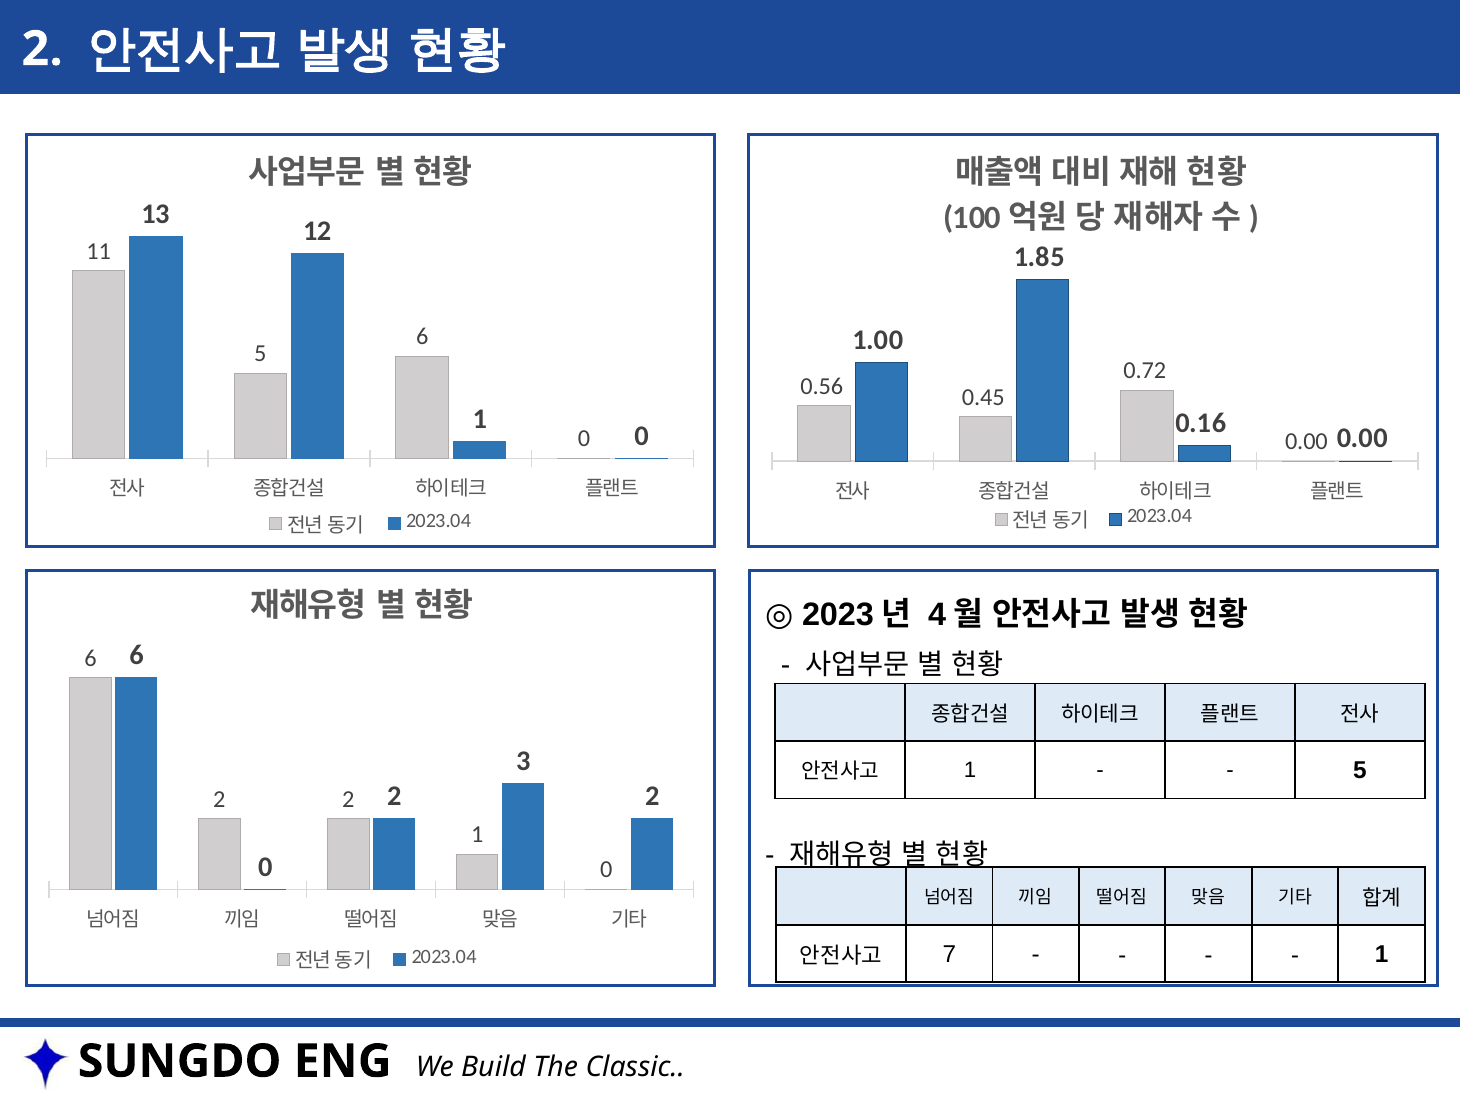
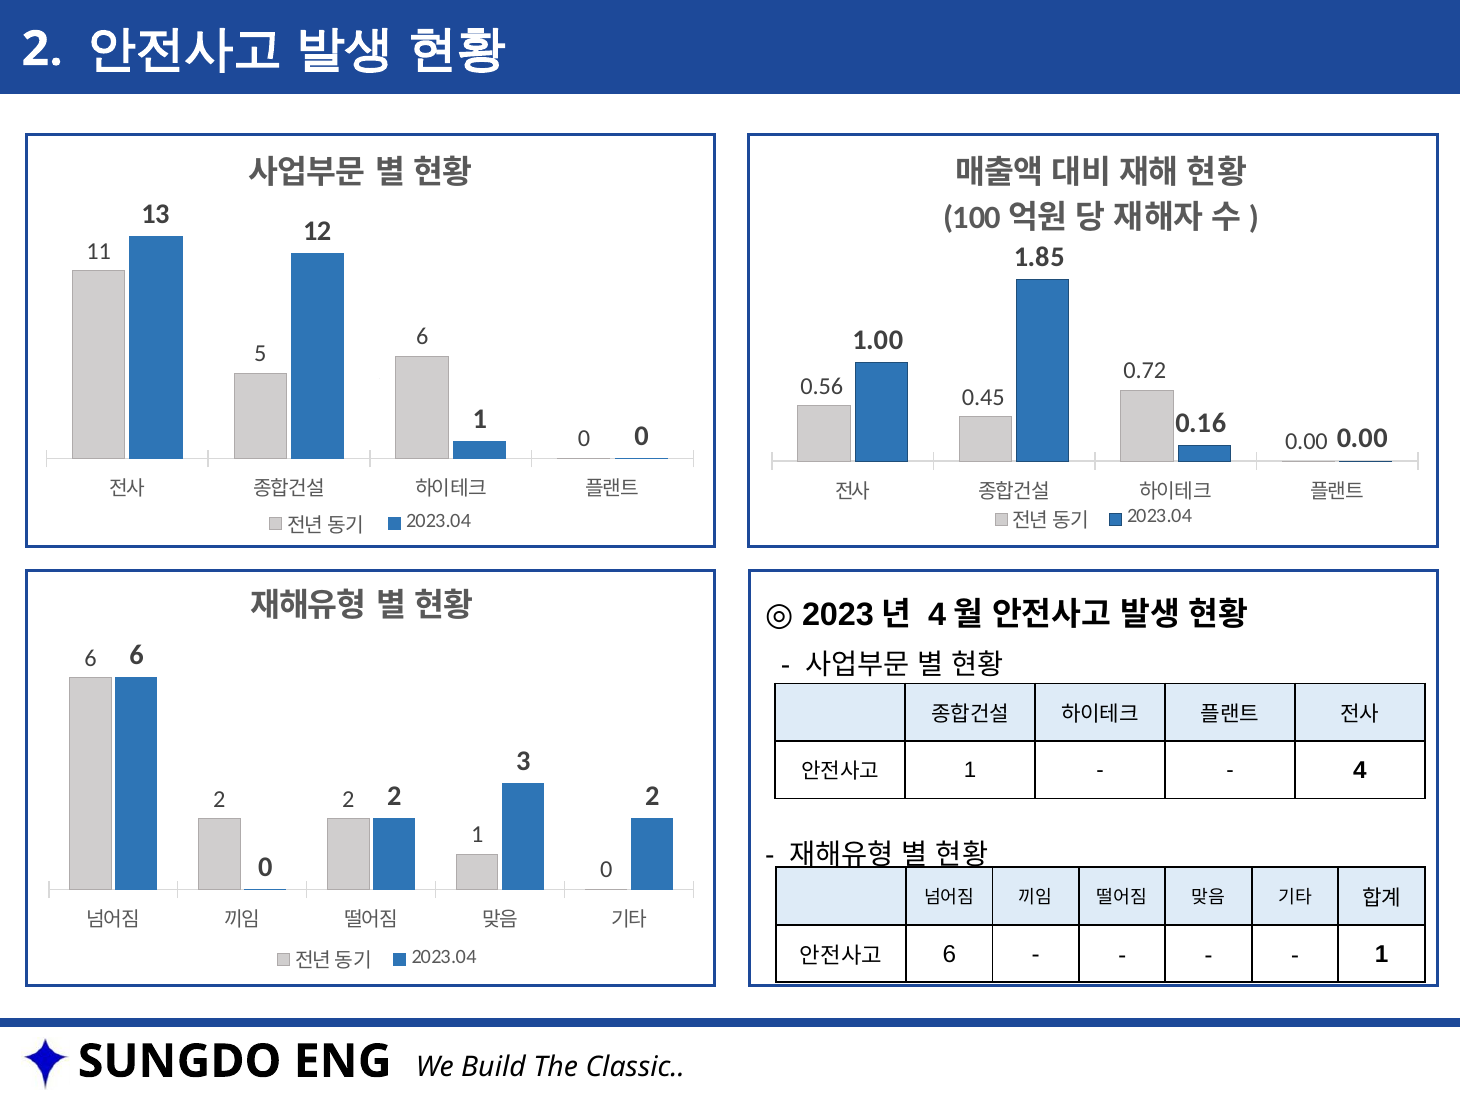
5: 5 -> 4 (1360, 770)
7: 7 -> 6 (949, 954)
